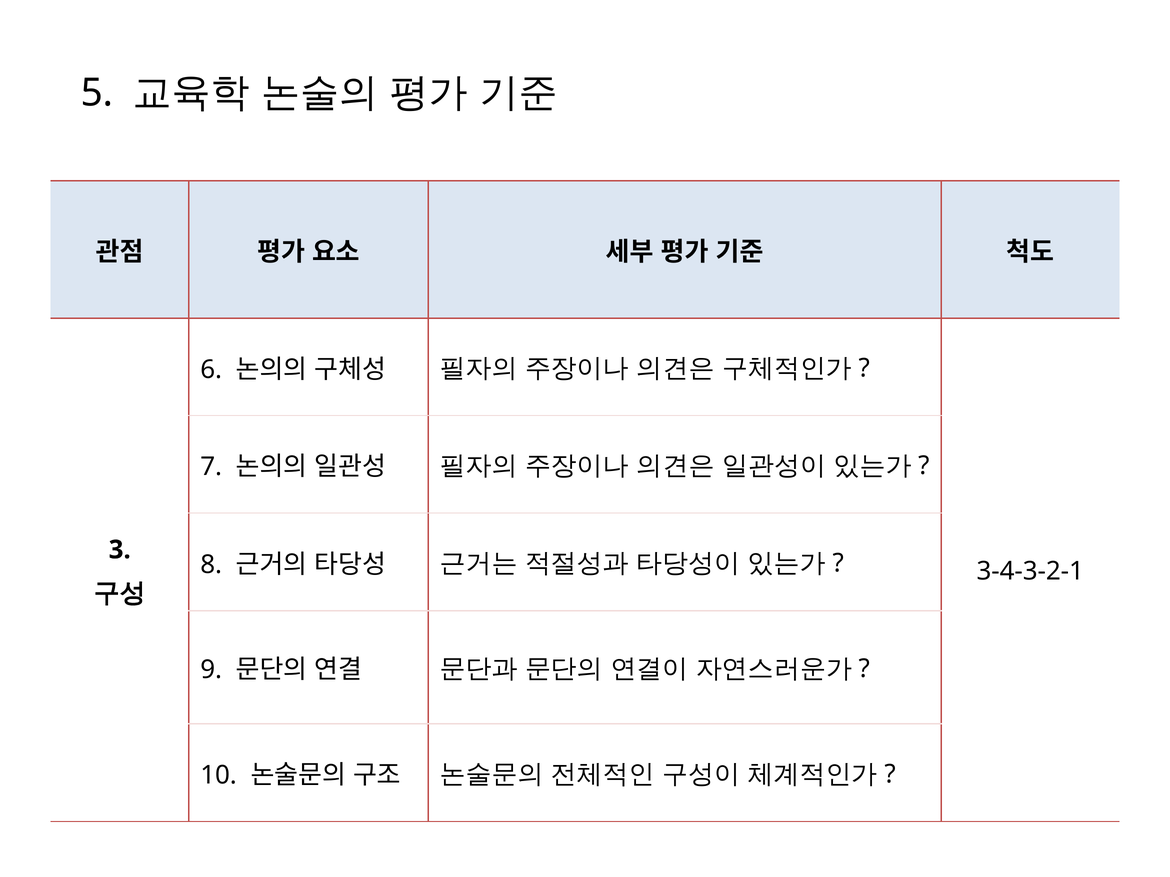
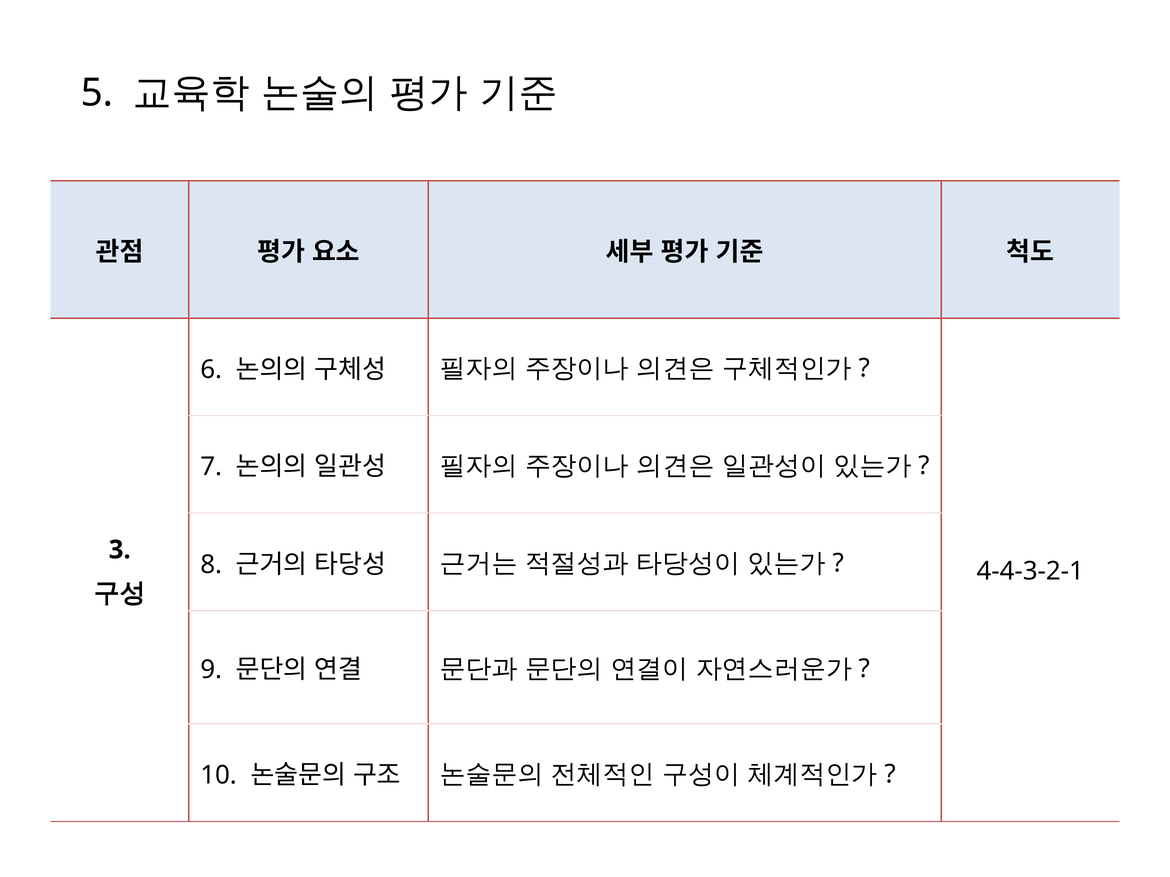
3-4-3-2-1: 3-4-3-2-1 -> 4-4-3-2-1 (1030, 572)
